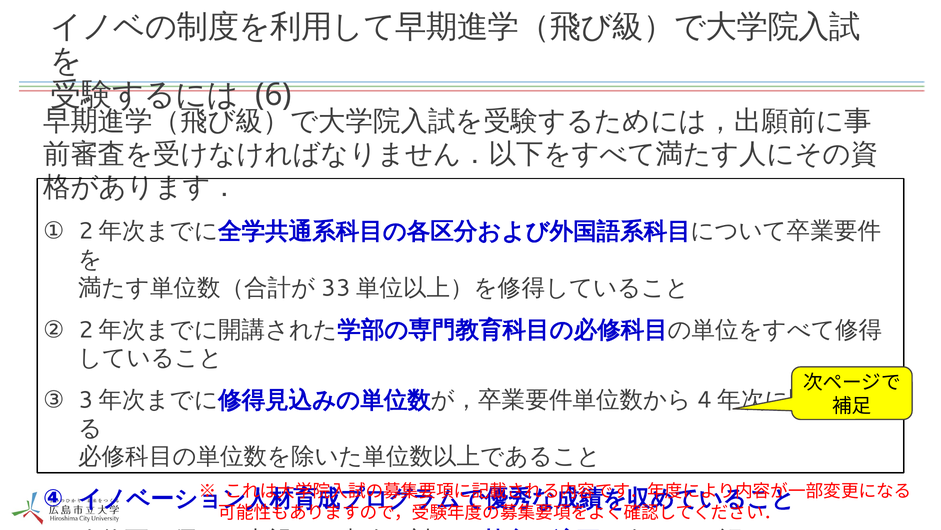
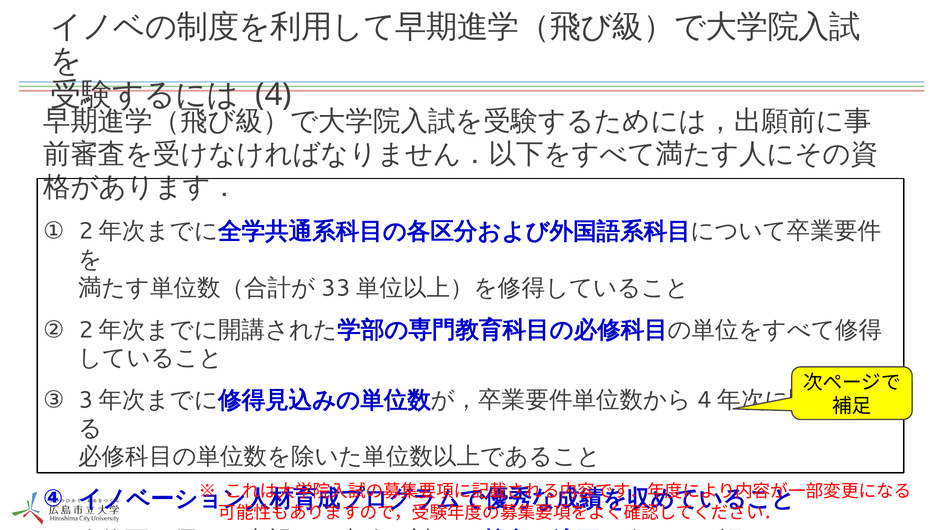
6: 6 -> 4 (273, 95)
